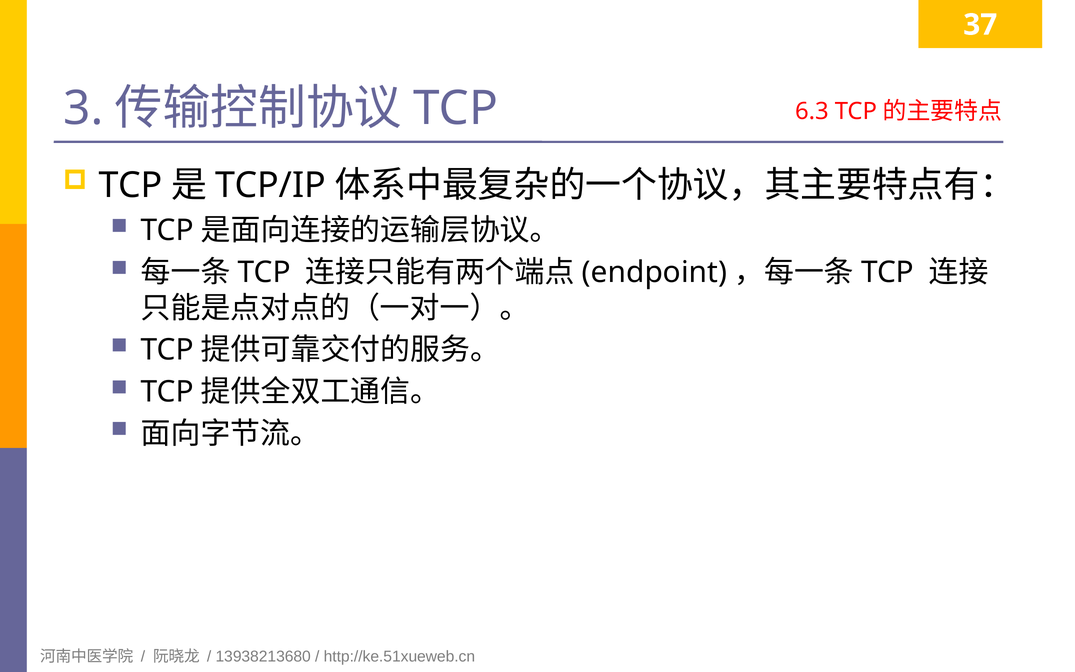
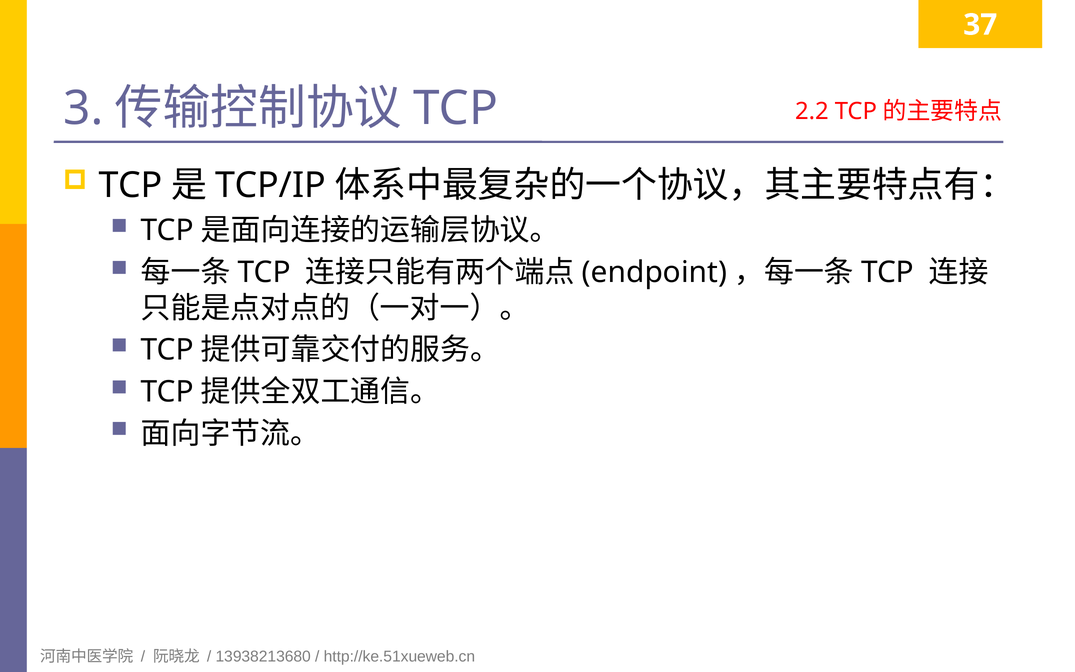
6.3: 6.3 -> 2.2 (812, 111)
